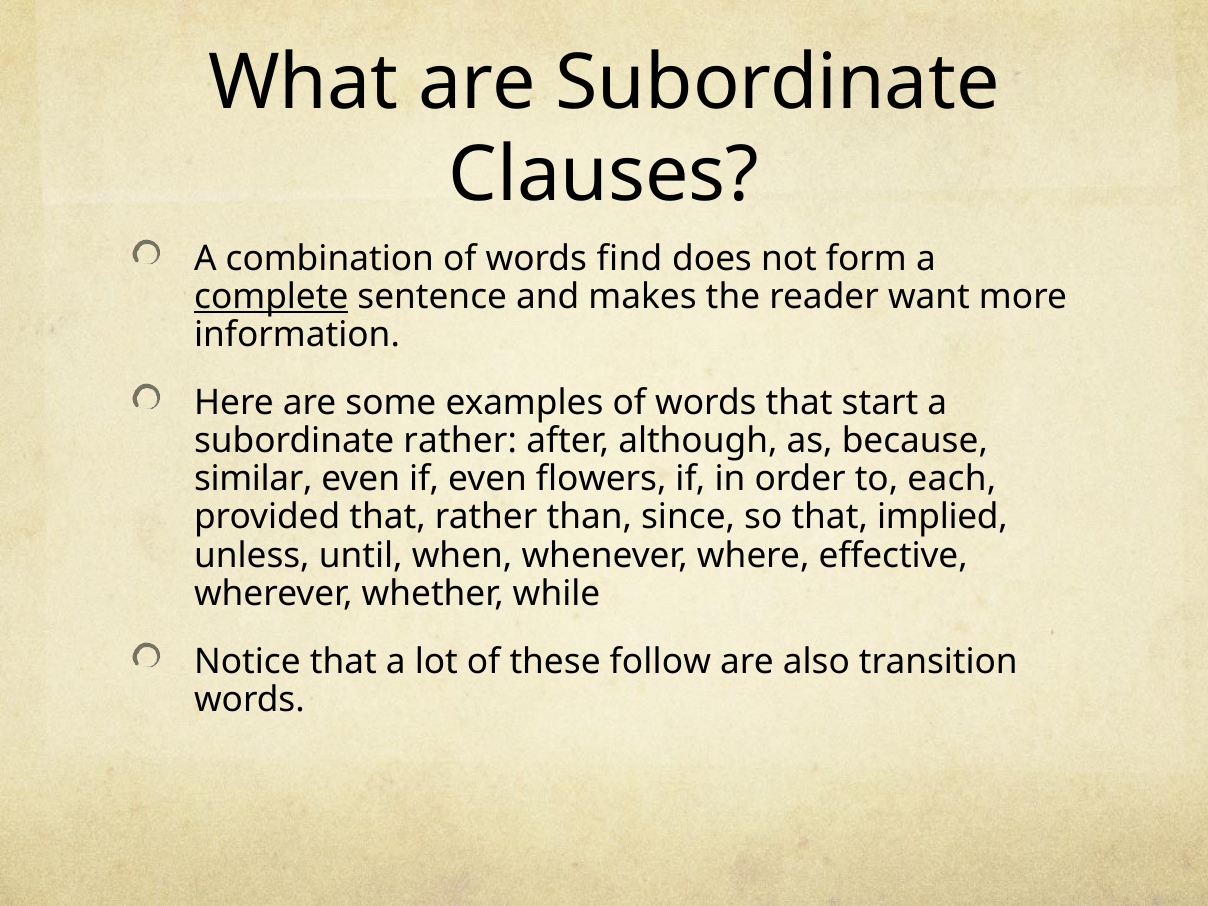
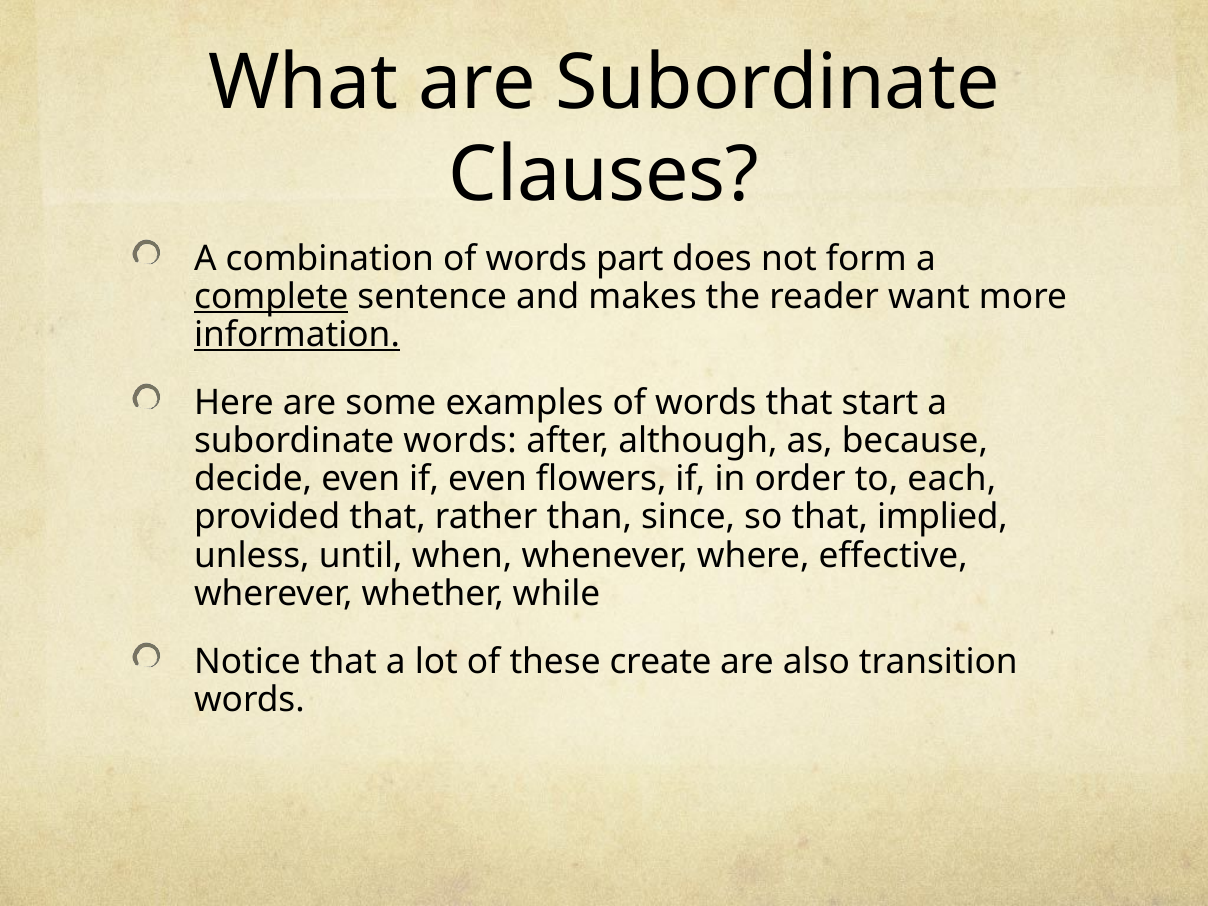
find: find -> part (630, 259)
information underline: none -> present (297, 335)
subordinate rather: rather -> words (460, 441)
similar: similar -> decide (253, 479)
follow: follow -> create (661, 662)
